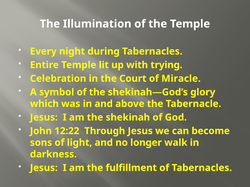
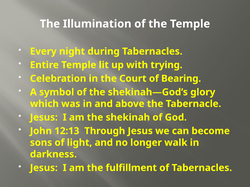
Miracle: Miracle -> Bearing (181, 79)
12:22: 12:22 -> 12:13 (67, 131)
